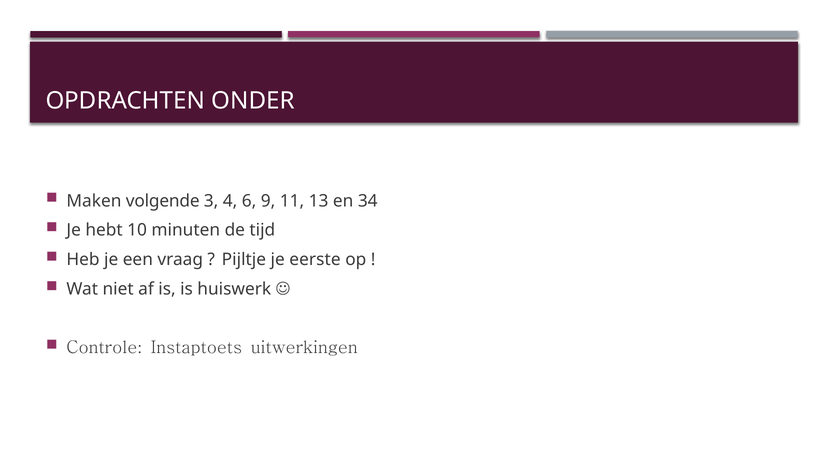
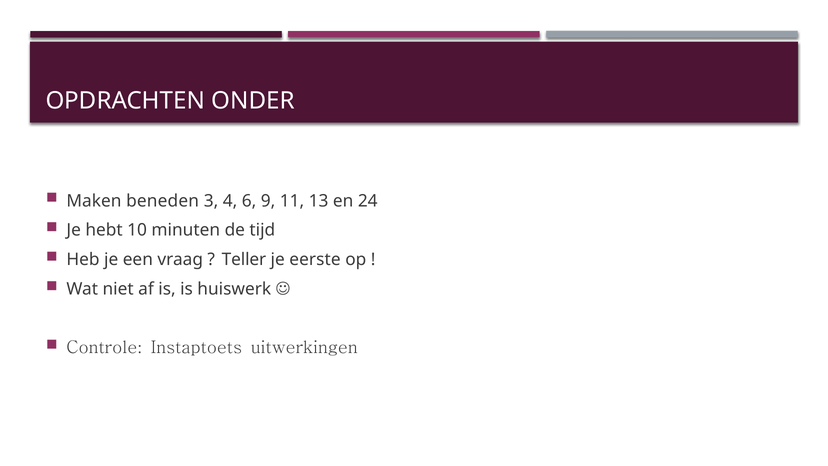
volgende: volgende -> beneden (163, 201)
34: 34 -> 24 (368, 201)
Pijltje: Pijltje -> Teller (244, 260)
